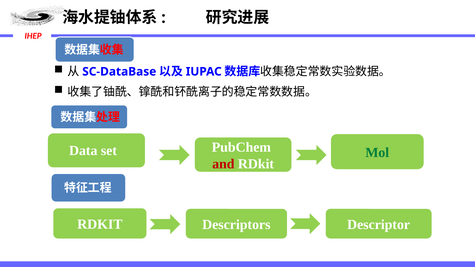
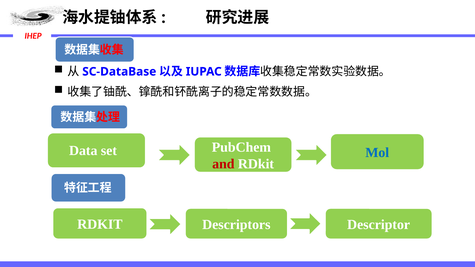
Mol colour: green -> blue (377, 153)
